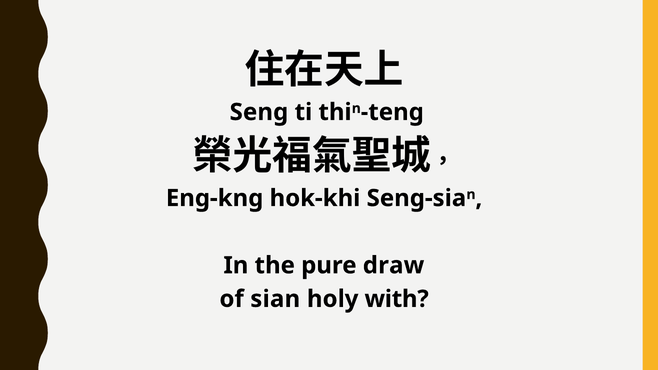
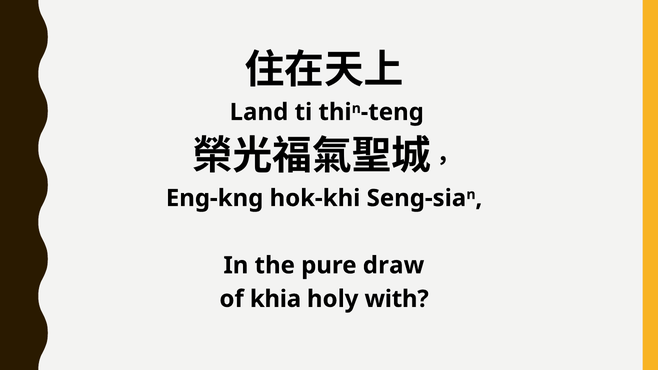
Seng: Seng -> Land (259, 112)
sian: sian -> khia (275, 299)
